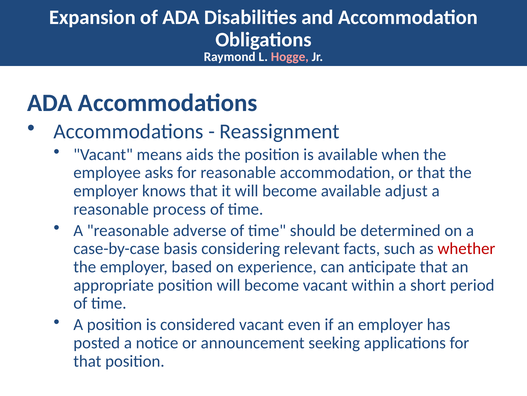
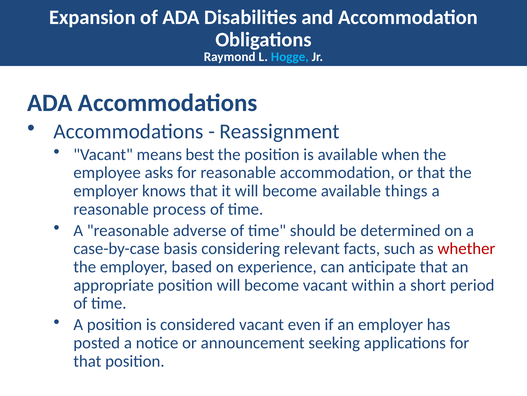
Hogge colour: pink -> light blue (290, 57)
aids: aids -> best (200, 154)
adjust: adjust -> things (406, 191)
